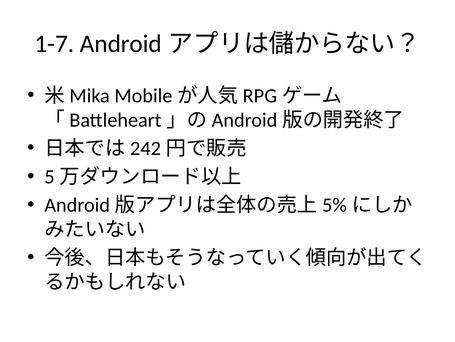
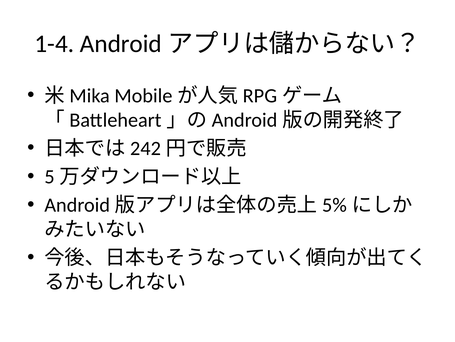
1-7: 1-7 -> 1-4 (54, 44)
